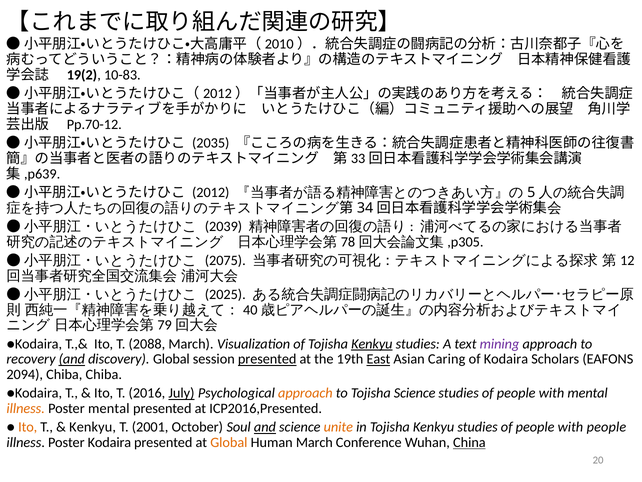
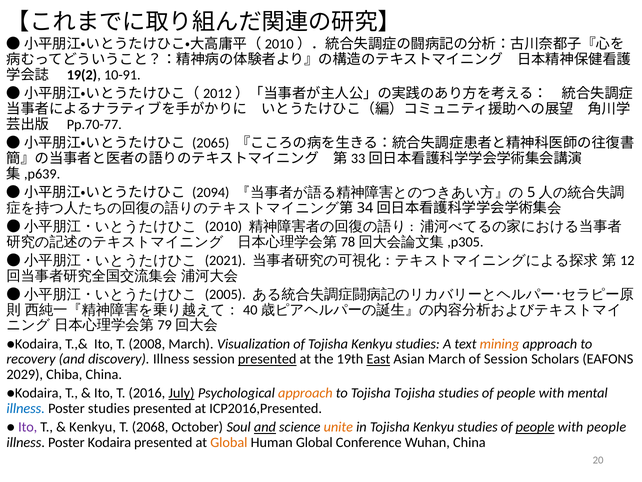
10-83: 10-83 -> 10-91 (122, 75)
Pp.70-12: Pp.70-12 -> Pp.70-77 (94, 124)
2035: 2035 -> 2065 (211, 143)
2012: 2012 -> 2094 (211, 192)
2039: 2039 -> 2010 (223, 226)
2075: 2075 -> 2021 (225, 260)
2025: 2025 -> 2005 (225, 294)
2088: 2088 -> 2008 (147, 343)
Kenkyu underline: present -> none (372, 343)
mining colour: purple -> orange (500, 343)
and underline: present -> none (72, 359)
discovery Global: Global -> Illness (171, 359)
Asian Caring: Caring -> March (447, 359)
of Kodaira: Kodaira -> Session (506, 359)
2094: 2094 -> 2029 (25, 374)
Chiba Chiba: Chiba -> China (104, 374)
Tojisha Science: Science -> Tojisha (415, 393)
illness colour: orange -> blue (26, 408)
Poster mental: mental -> studies (109, 408)
Ito colour: orange -> purple (28, 427)
2001: 2001 -> 2068 (150, 427)
people underline: none -> present (535, 427)
Human March: March -> Global (314, 442)
China underline: present -> none (469, 442)
